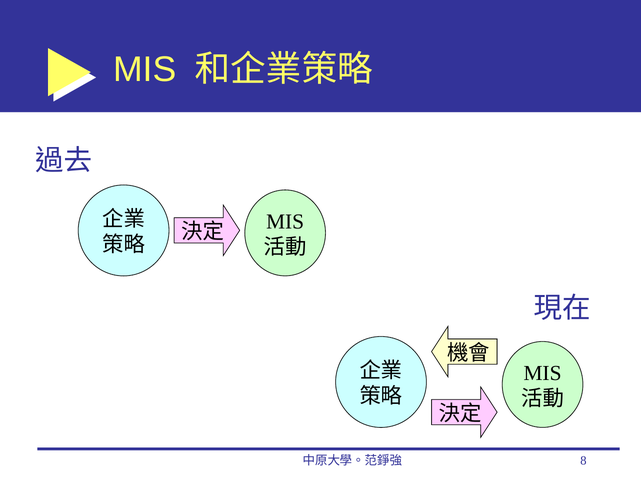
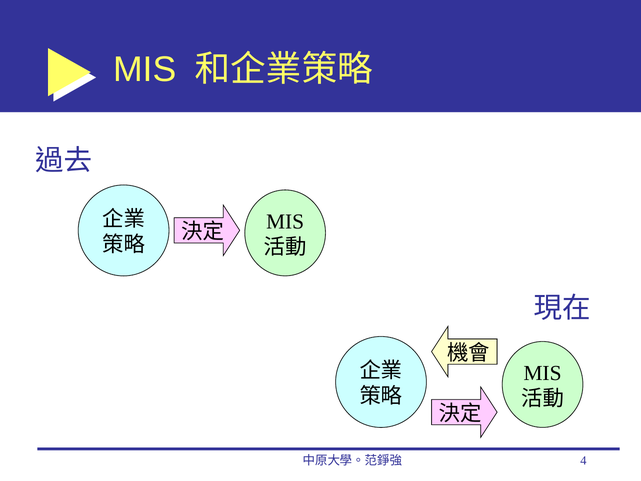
8: 8 -> 4 (583, 460)
